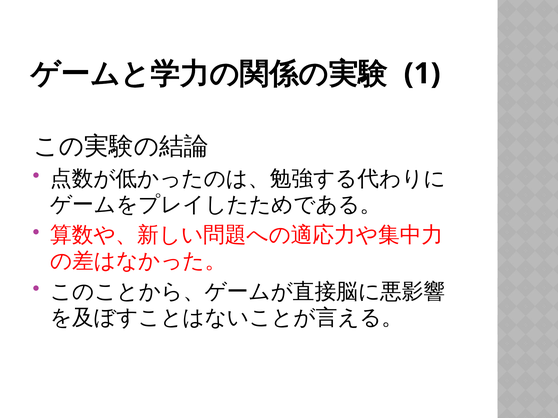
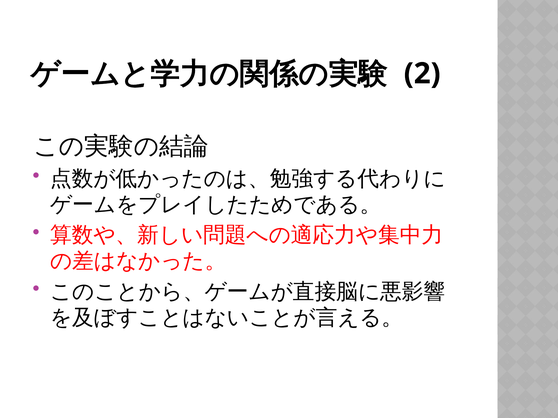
1: 1 -> 2 (422, 74)
